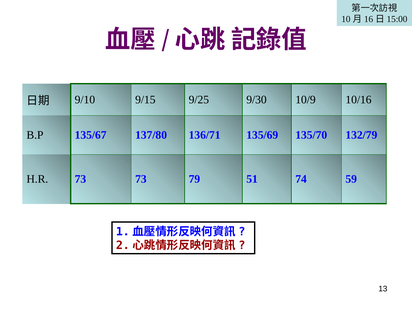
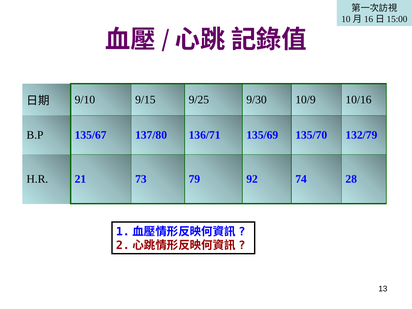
73: 73 -> 21 (80, 179)
51: 51 -> 92 (252, 179)
59: 59 -> 28 (351, 179)
